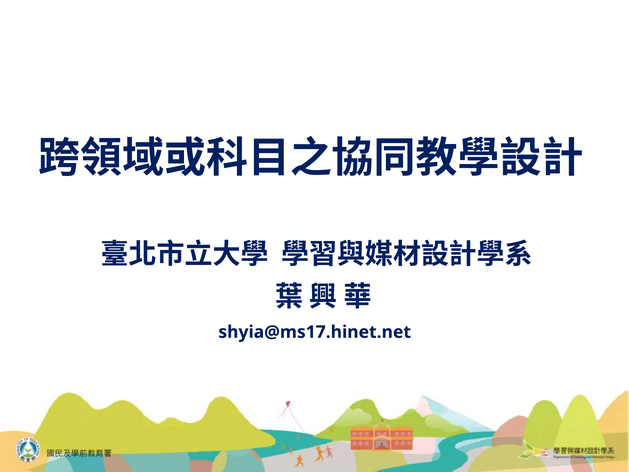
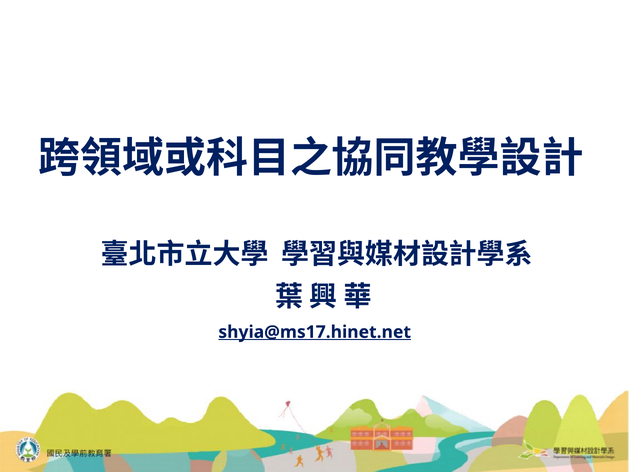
shyia@ms17.hinet.net underline: none -> present (315, 332)
